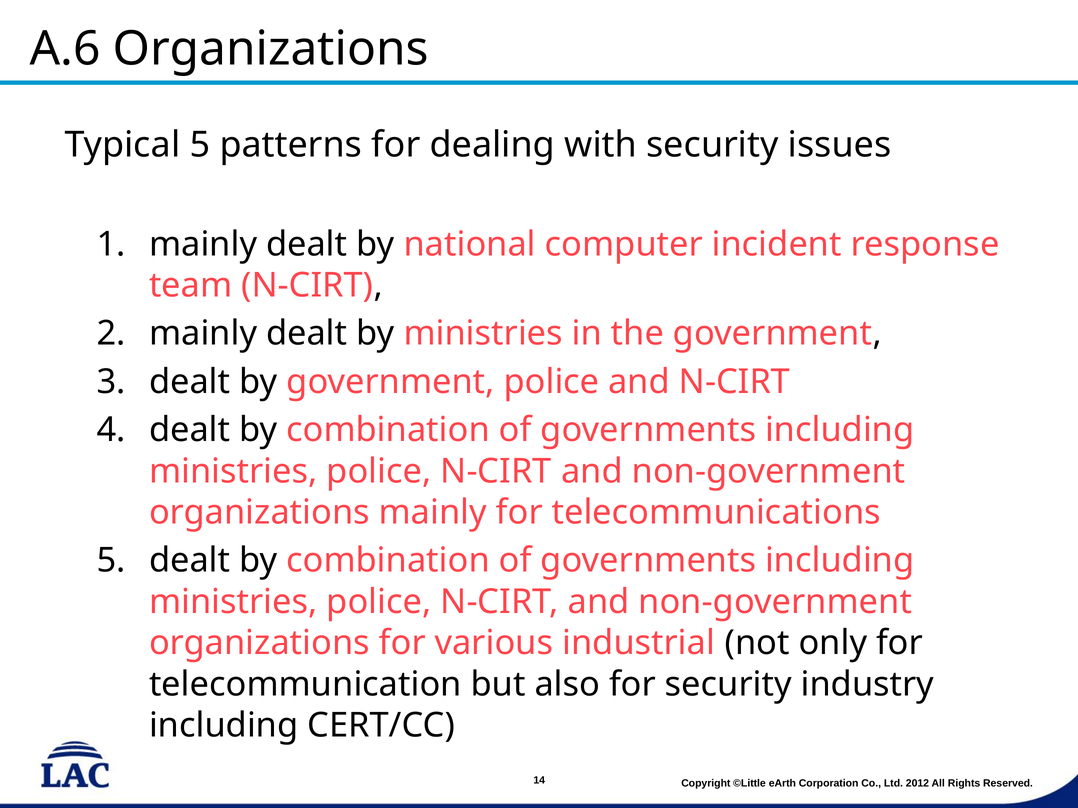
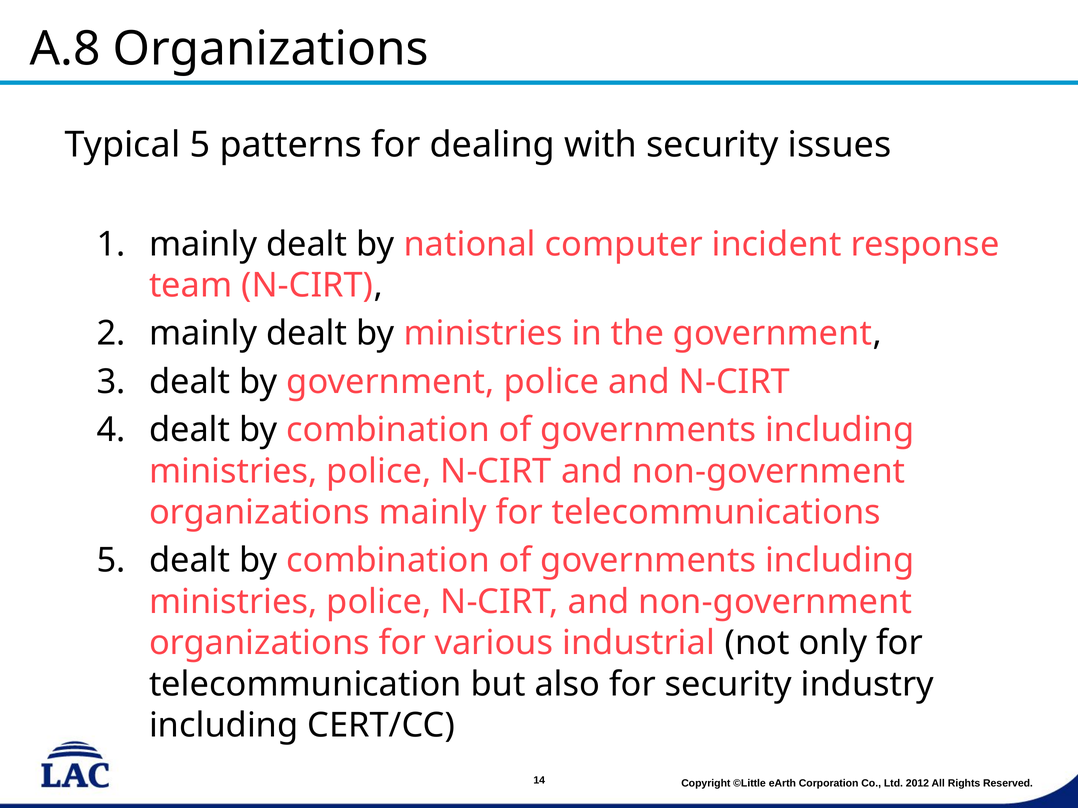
A.6: A.6 -> A.8 (65, 49)
